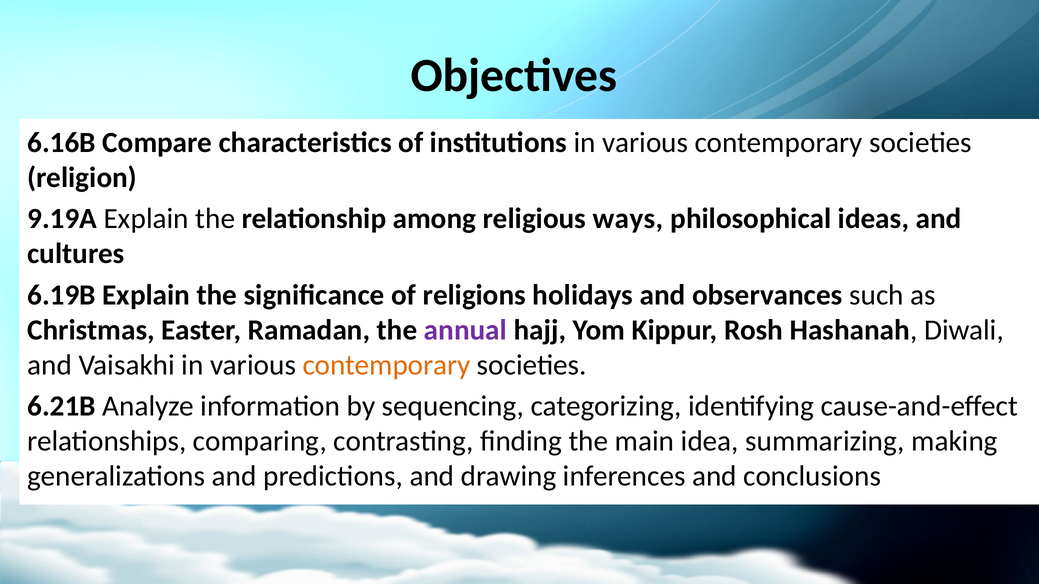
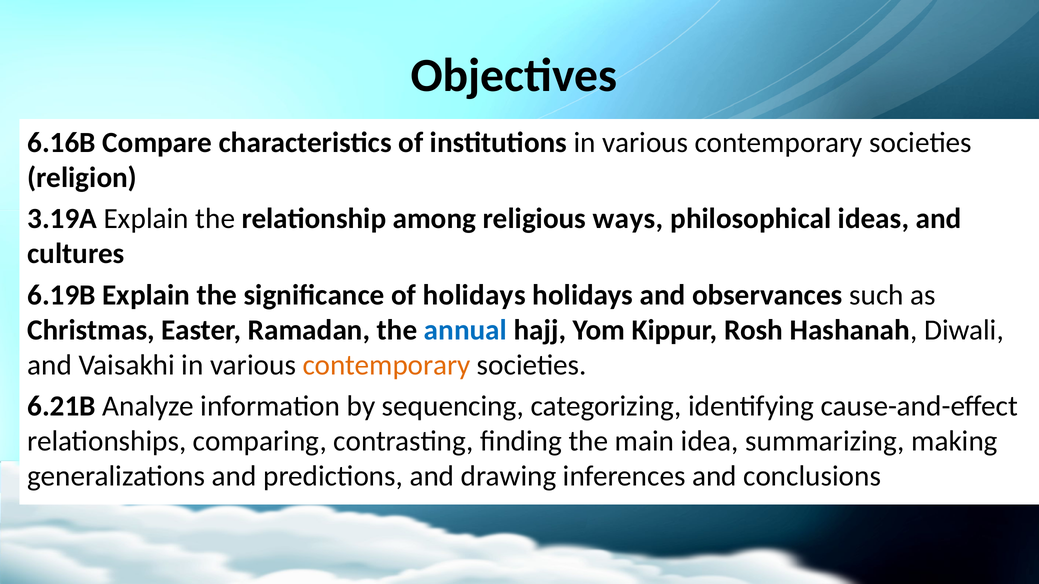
9.19A: 9.19A -> 3.19A (62, 219)
of religions: religions -> holidays (474, 295)
annual colour: purple -> blue (465, 330)
